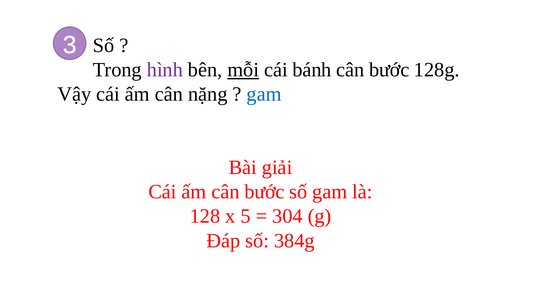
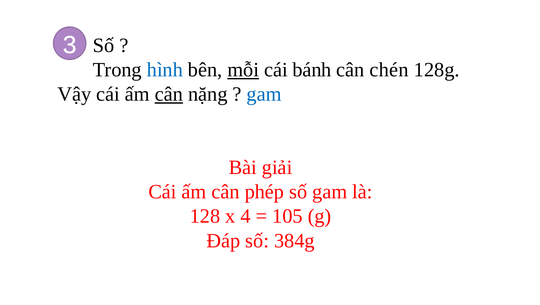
hình colour: purple -> blue (165, 70)
bước: bước -> chén (389, 70)
cân underline: none -> present (169, 94)
ấm cân bước: bước -> phép (264, 192)
5: 5 -> 4 (246, 216)
304: 304 -> 105 (287, 216)
